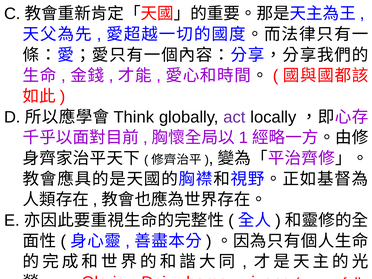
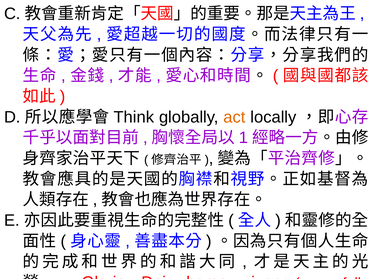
act colour: purple -> orange (235, 117)
